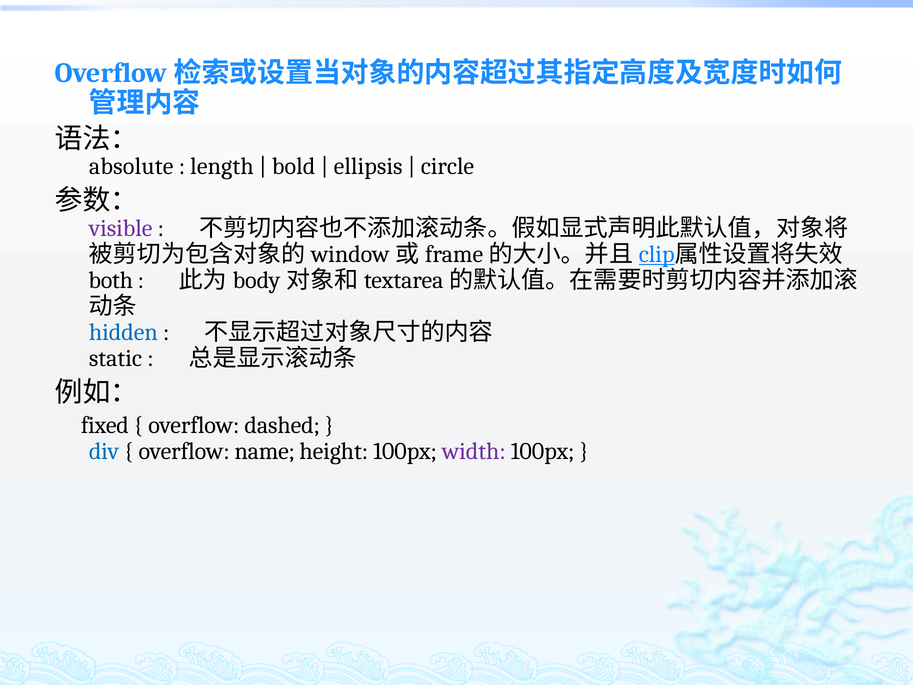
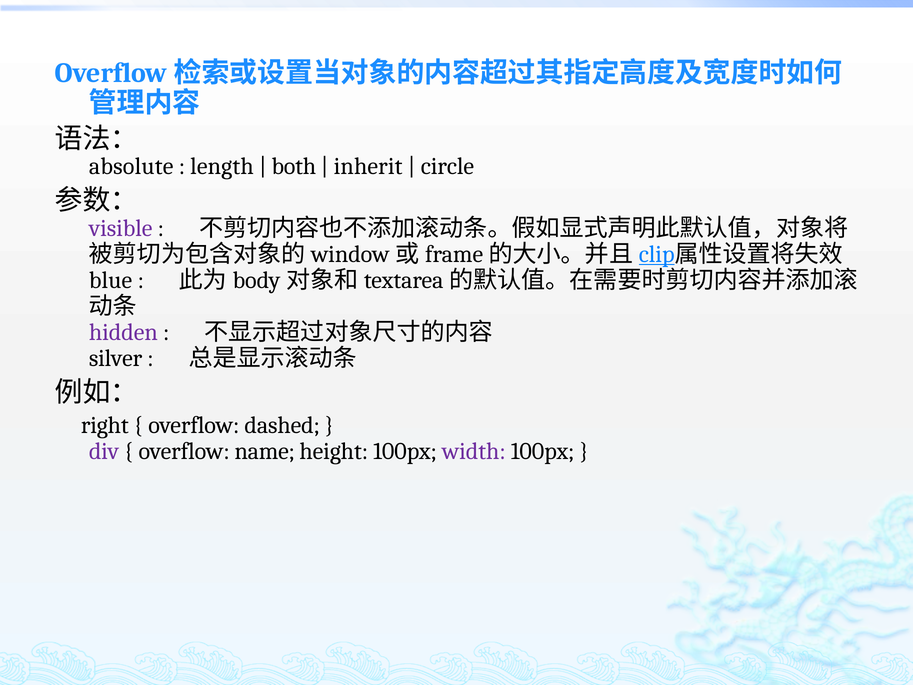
bold: bold -> both (294, 166)
ellipsis: ellipsis -> inherit (368, 166)
both: both -> blue (111, 280)
hidden colour: blue -> purple (123, 332)
static: static -> silver (116, 358)
fixed: fixed -> right (105, 425)
div colour: blue -> purple (104, 451)
